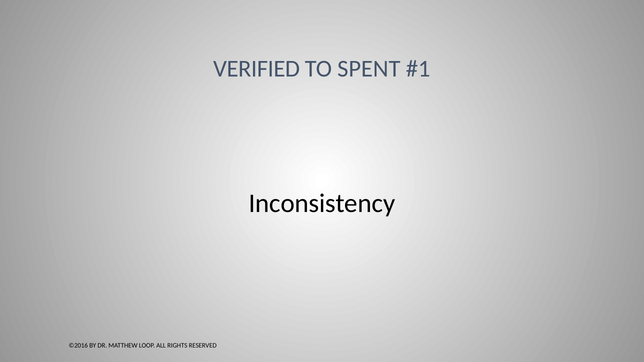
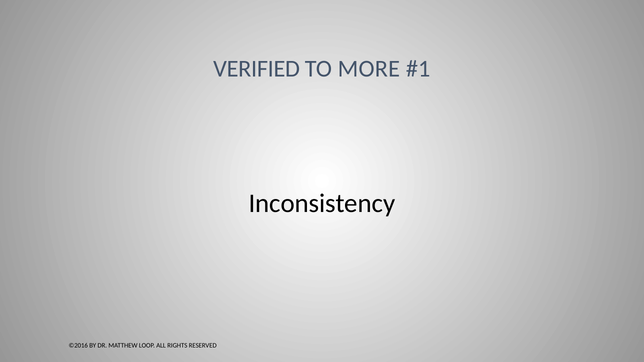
SPENT: SPENT -> MORE (369, 69)
